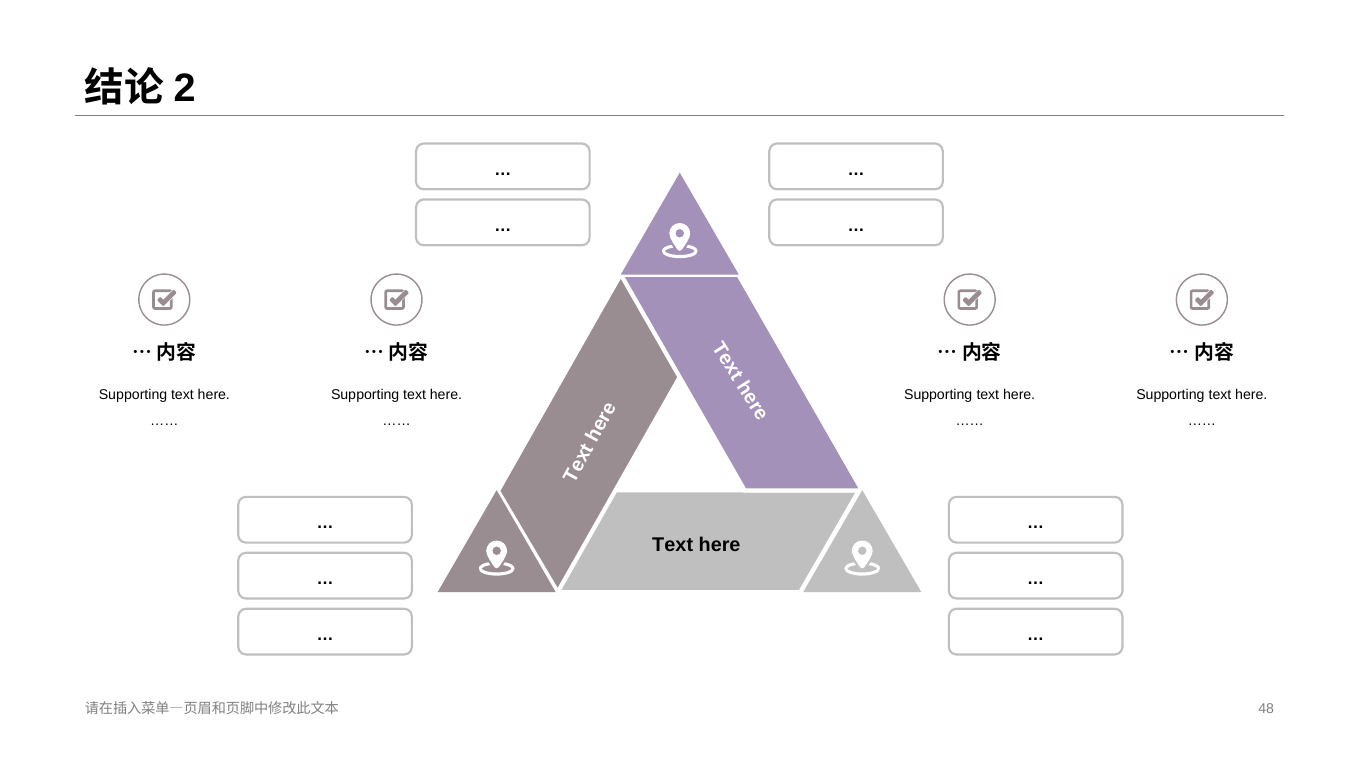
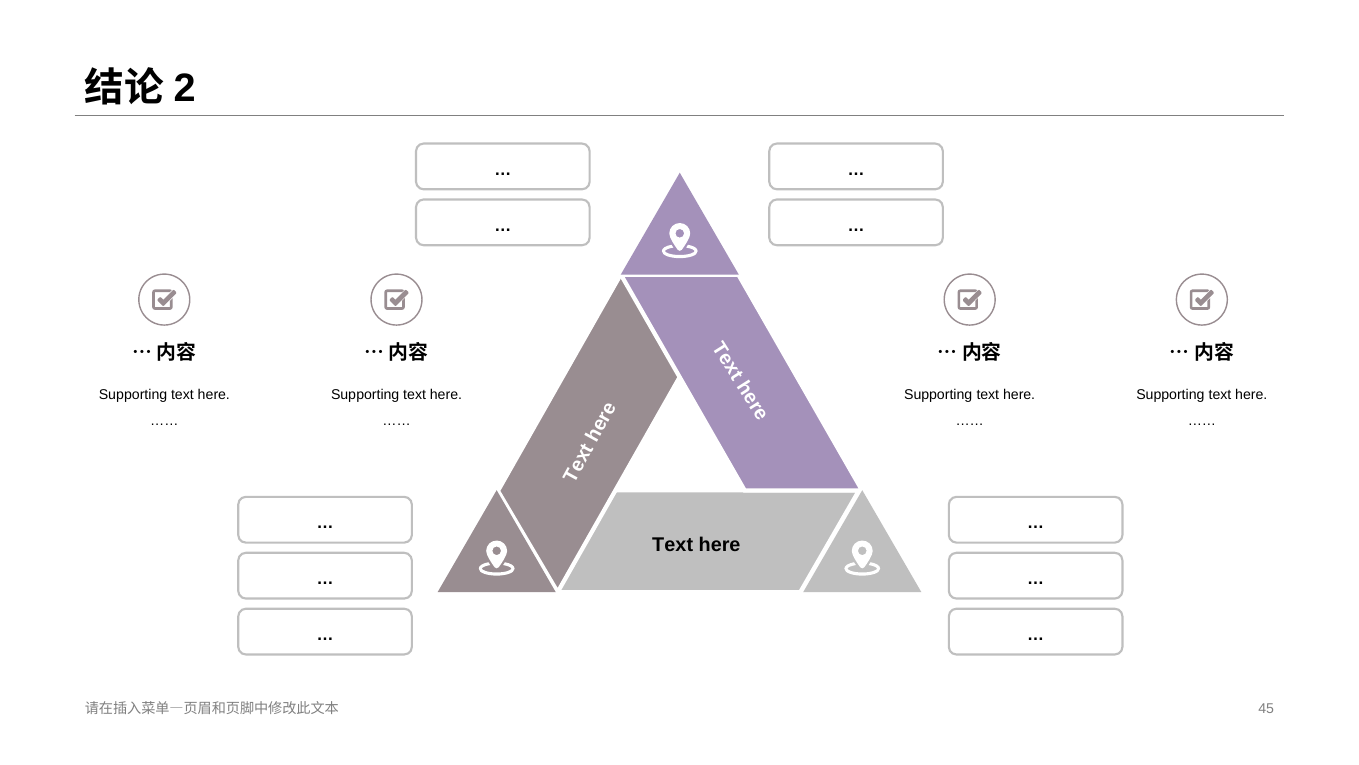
48: 48 -> 45 (1266, 708)
